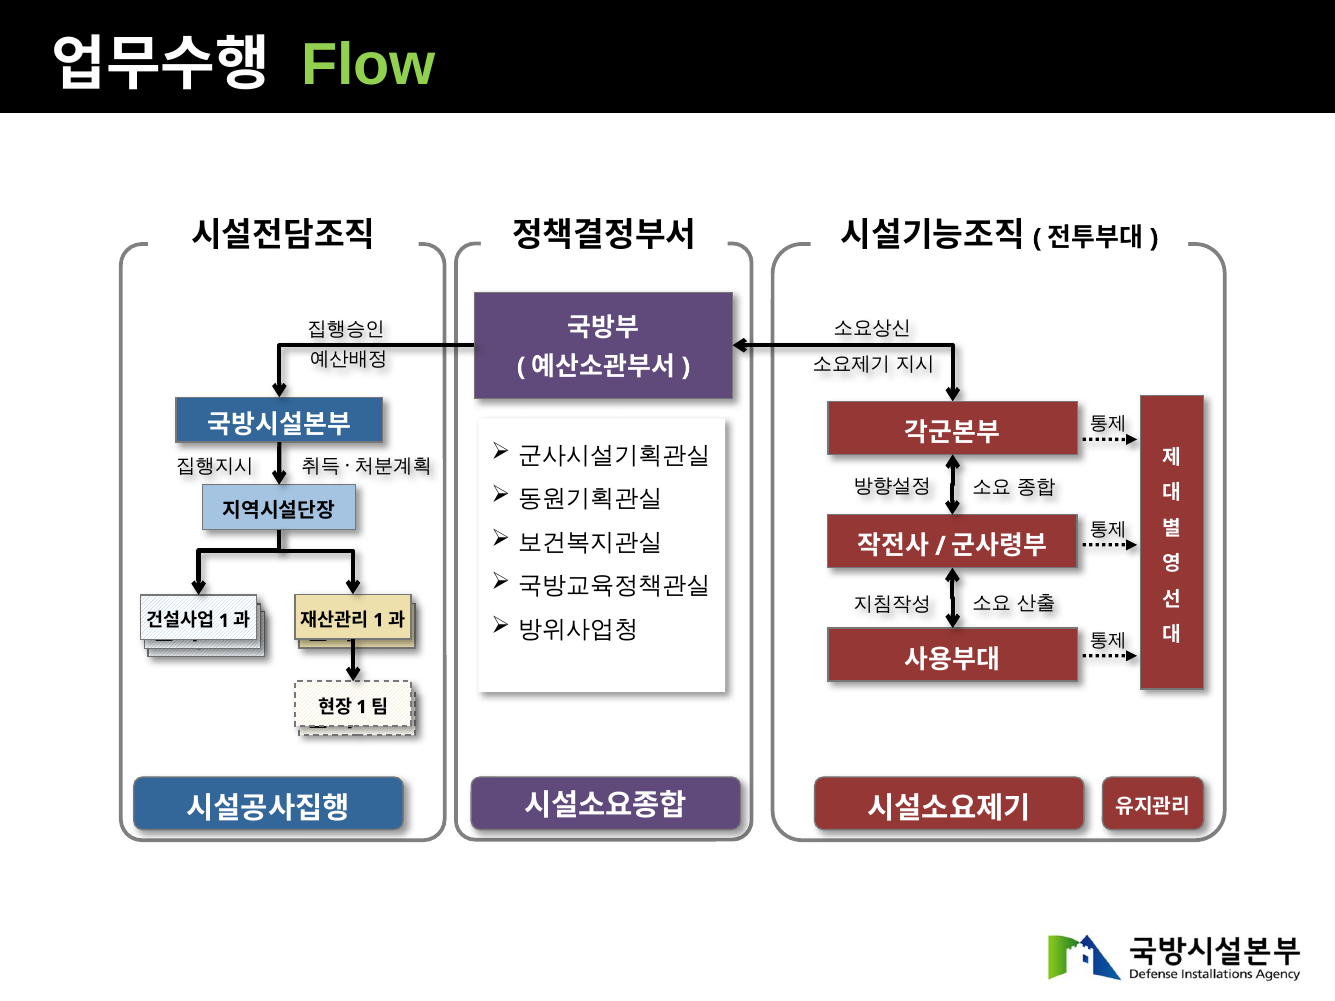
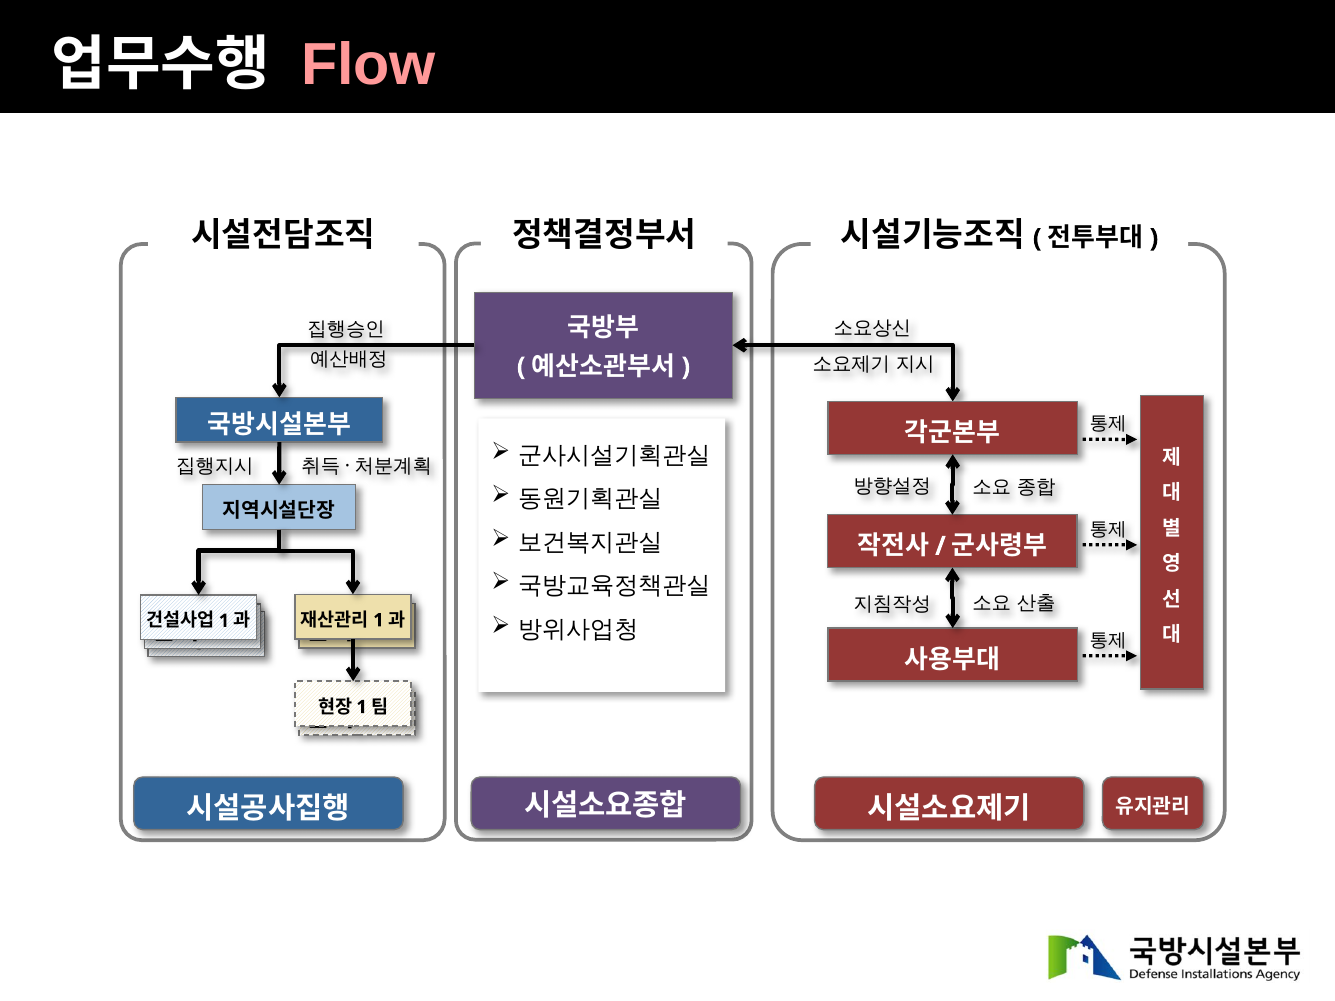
Flow colour: light green -> pink (368, 65)
